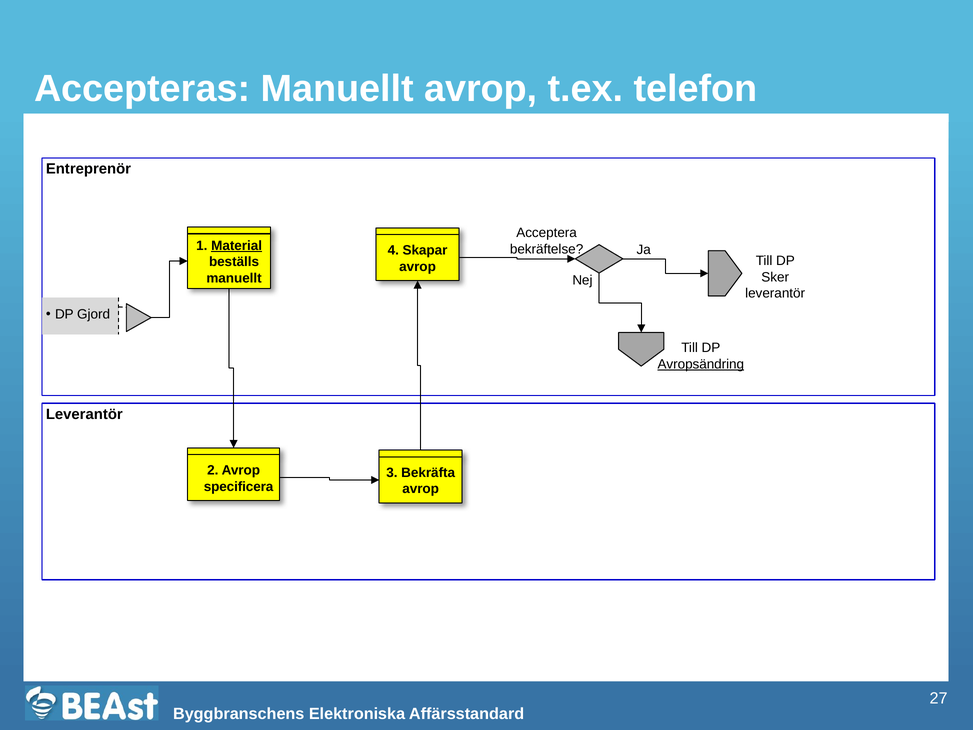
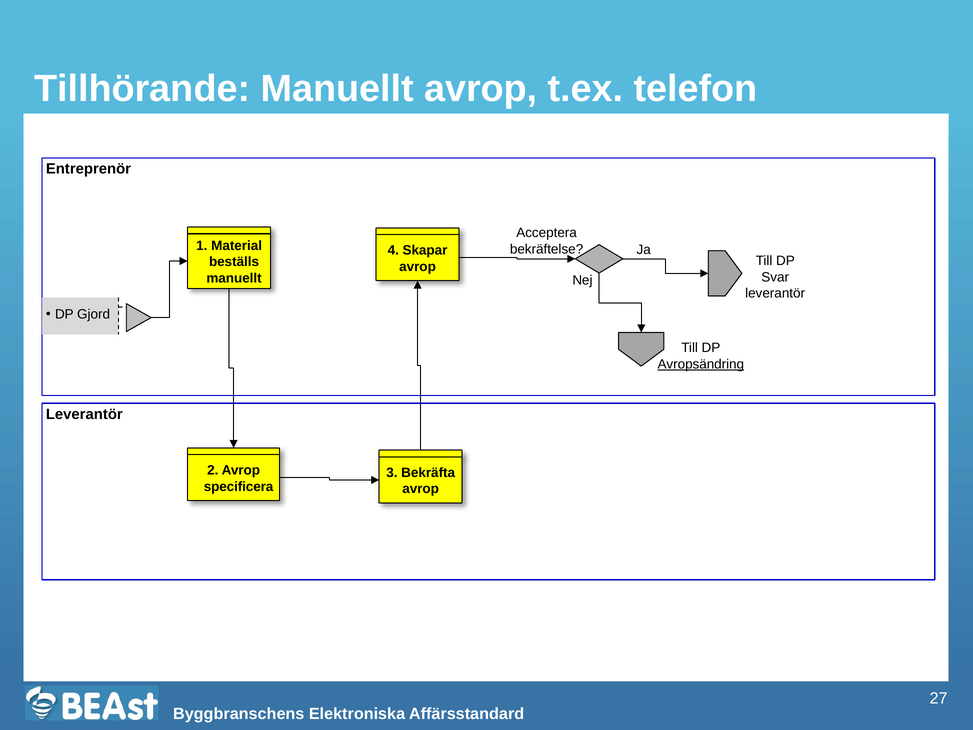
Accepteras: Accepteras -> Tillhörande (142, 89)
Material underline: present -> none (237, 246)
Sker: Sker -> Svar (775, 277)
